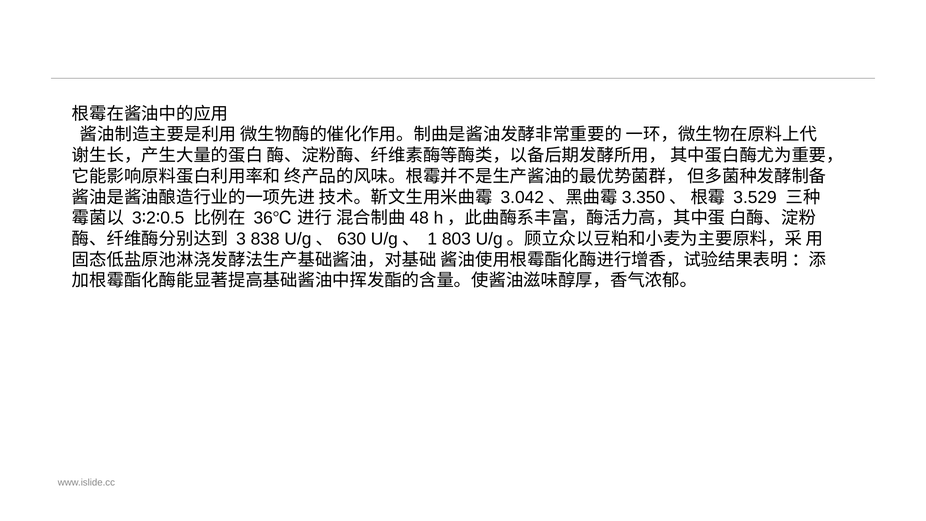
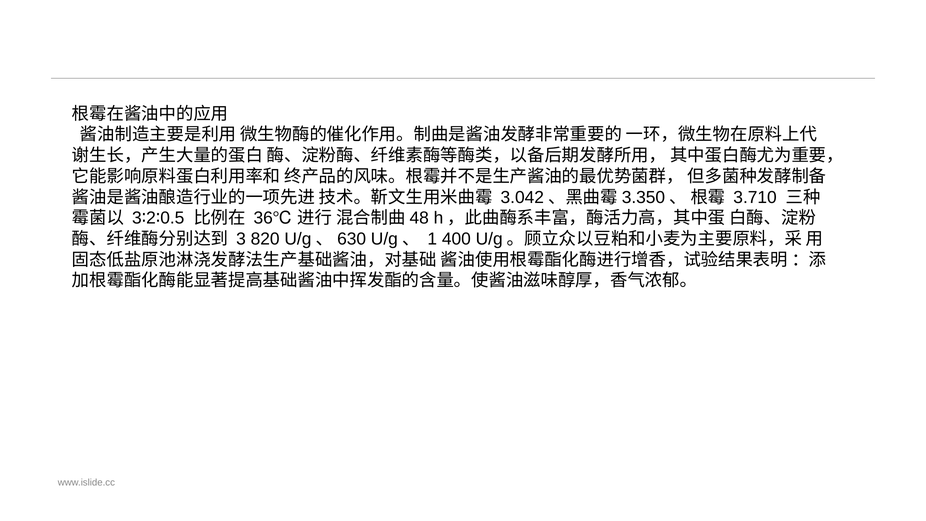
3.529: 3.529 -> 3.710 (755, 197)
838: 838 -> 820 (265, 239)
803: 803 -> 400 (456, 239)
